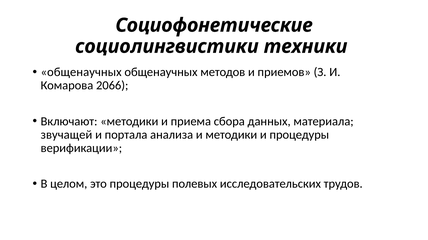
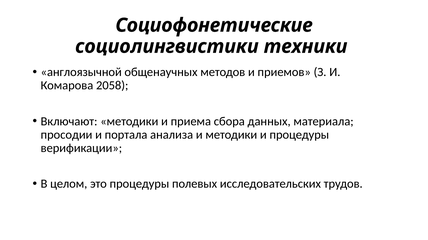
общенаучных: общенаучных -> англоязычной (81, 72)
2066: 2066 -> 2058 (112, 86)
звучащей: звучащей -> просодии (67, 135)
